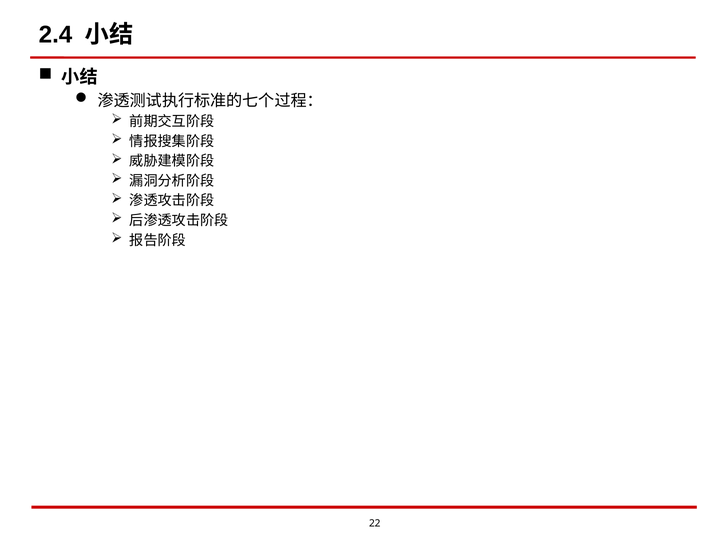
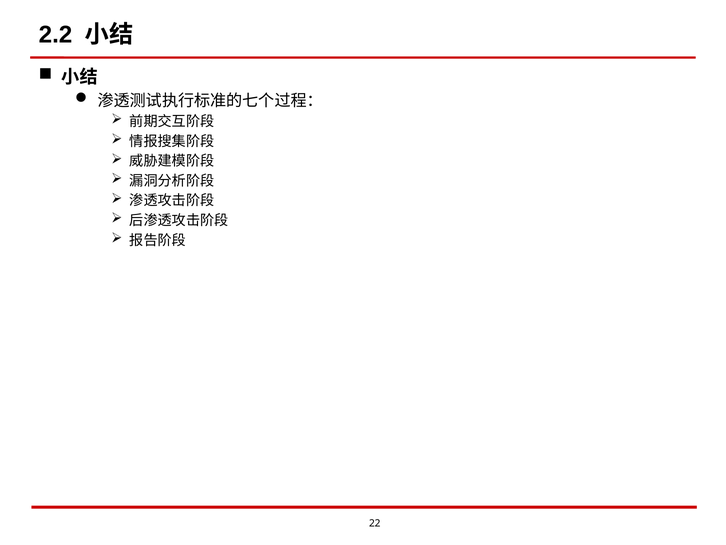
2.4: 2.4 -> 2.2 (56, 35)
